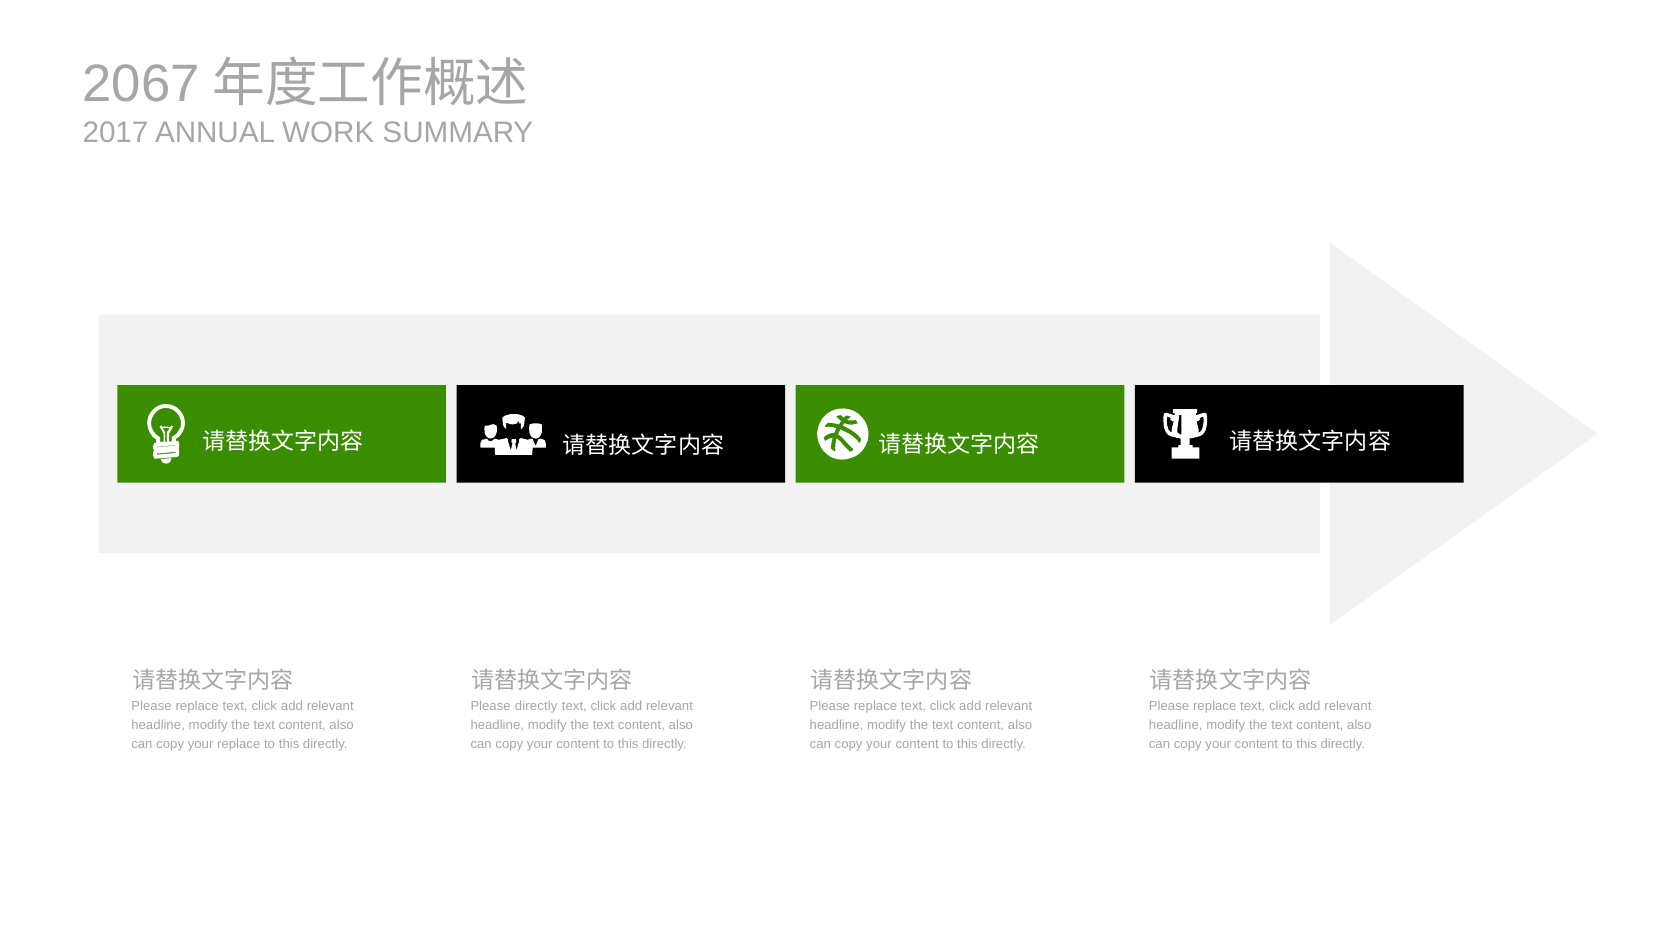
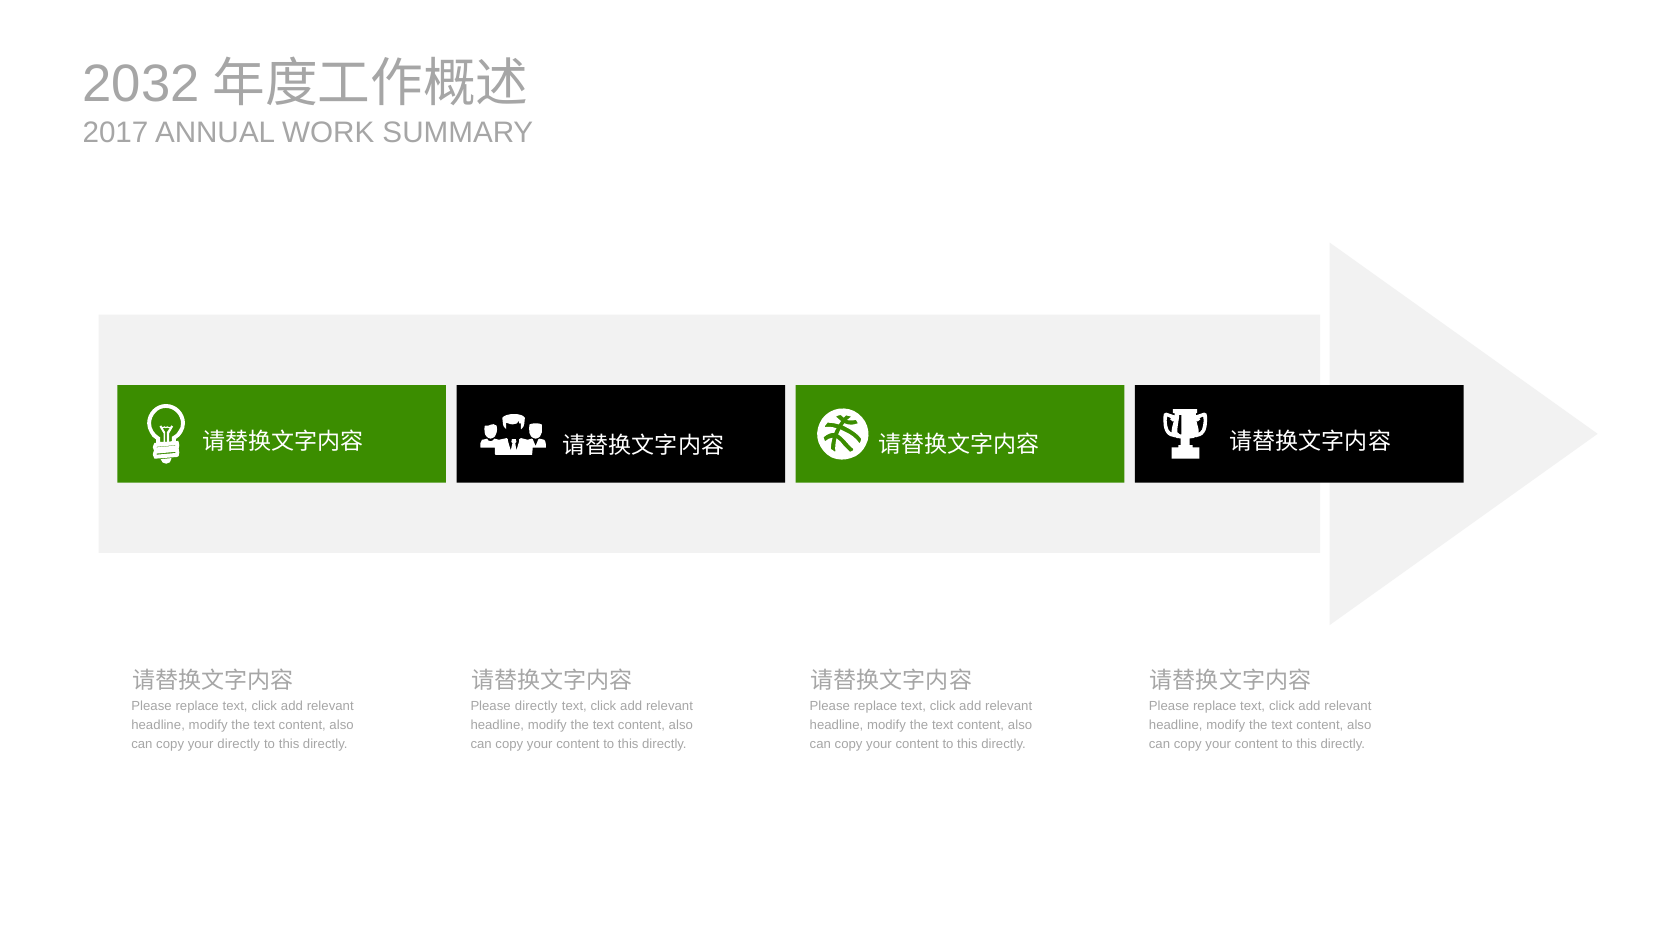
2067: 2067 -> 2032 (141, 84)
your replace: replace -> directly (239, 744)
